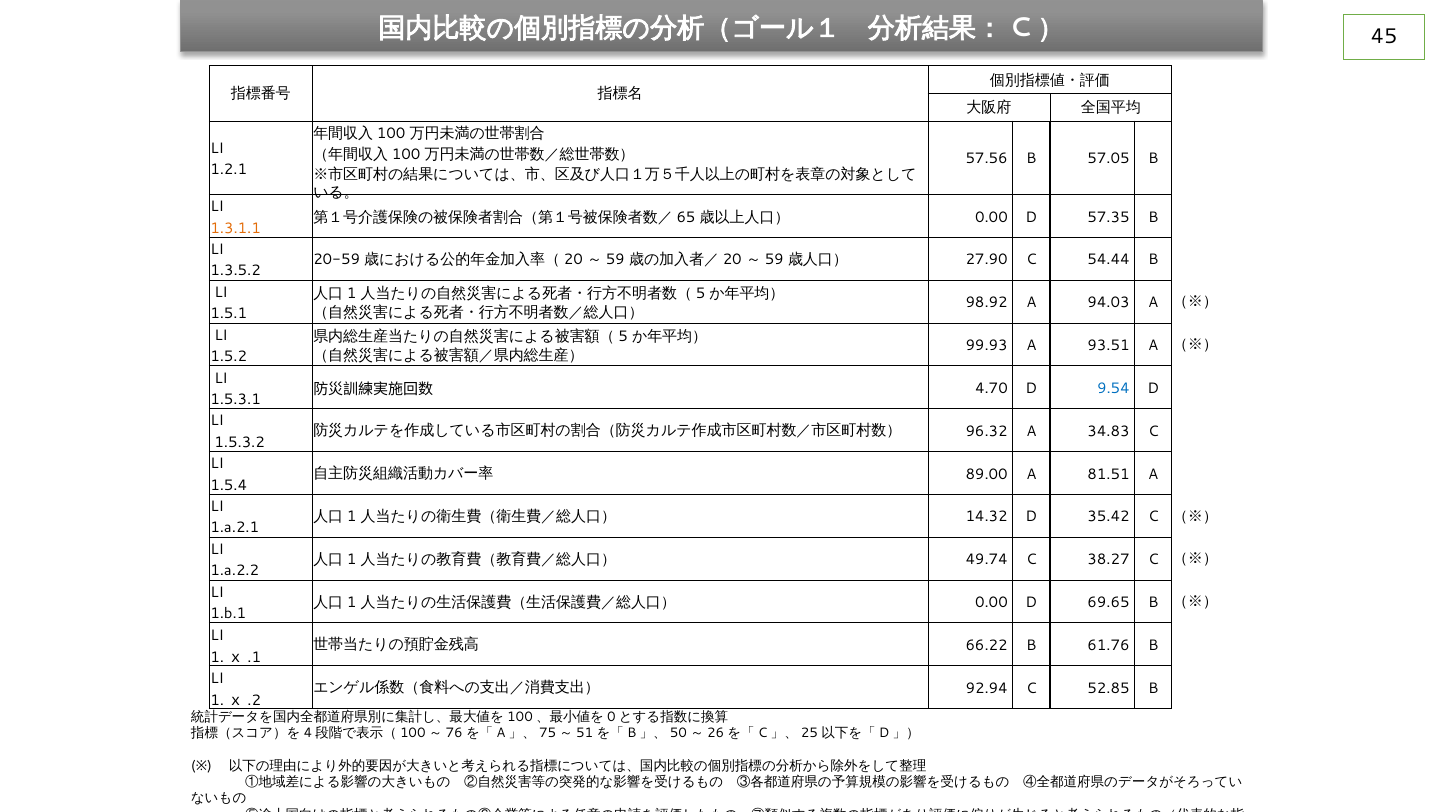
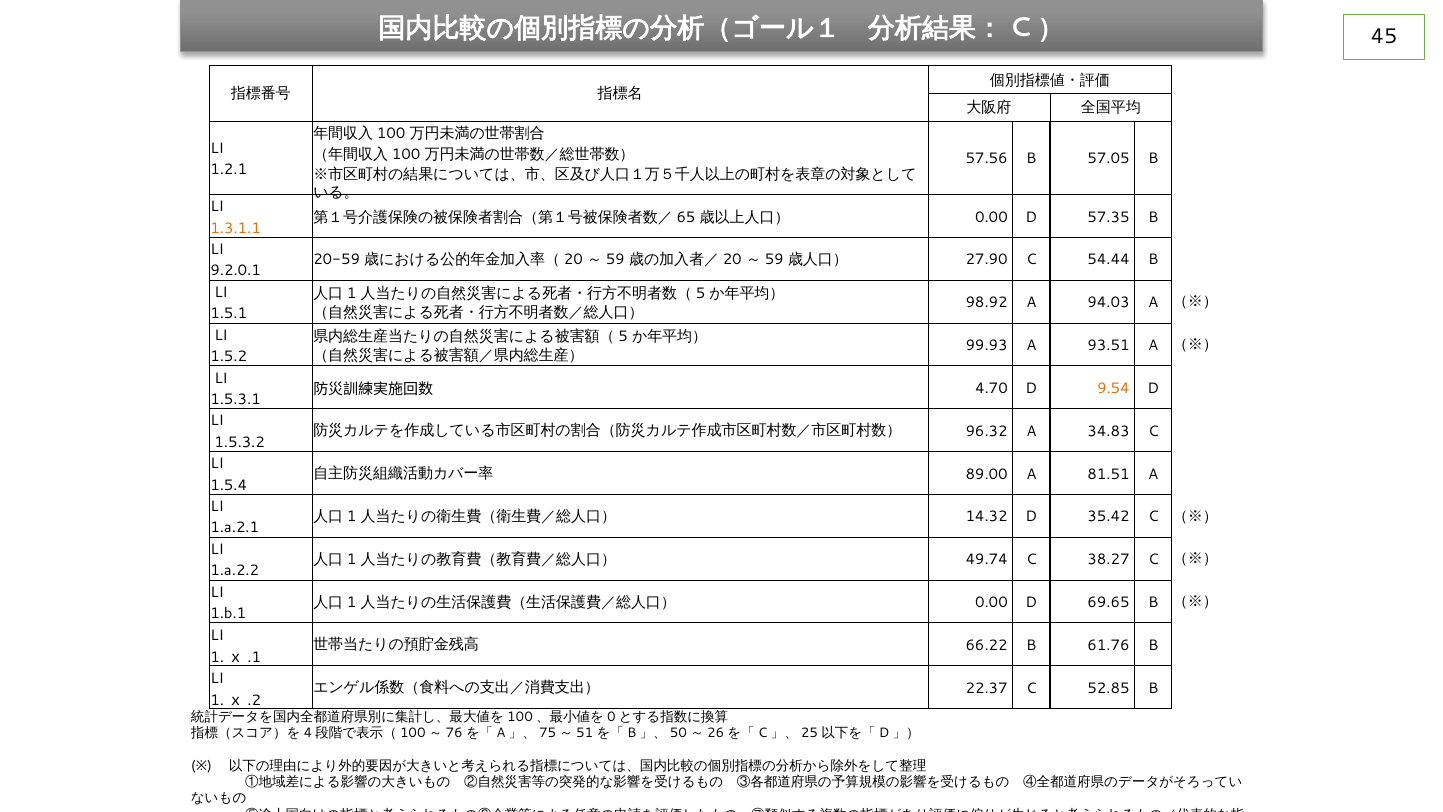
1.3.5.2: 1.3.5.2 -> 9.2.0.1 (236, 271)
9.54 colour: blue -> orange (1113, 388)
92.94: 92.94 -> 22.37 (987, 688)
